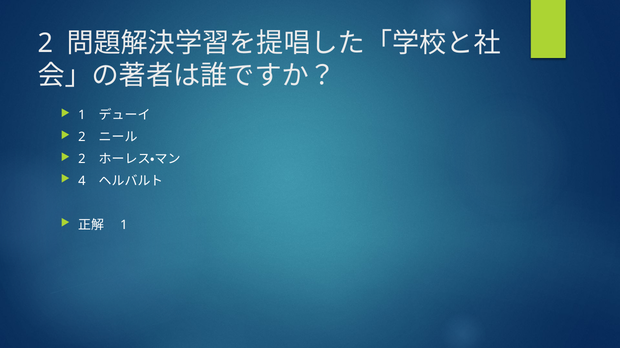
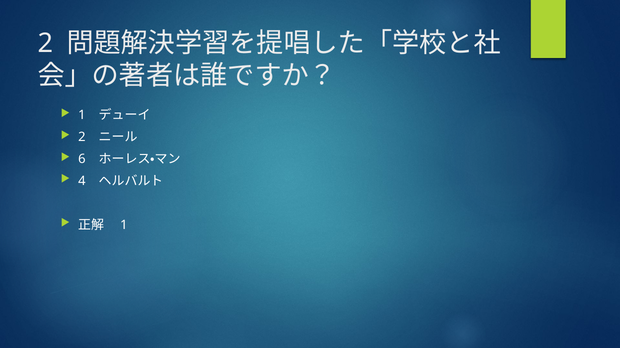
2: 2 -> 6 (82, 159)
